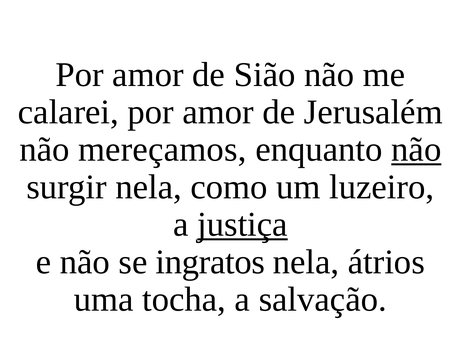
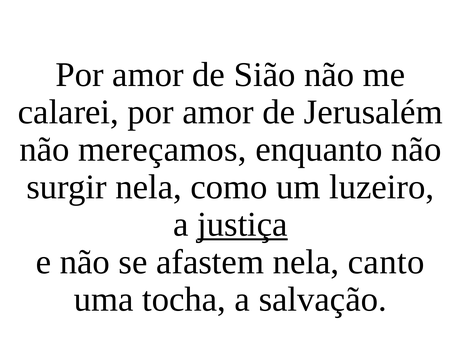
não underline: present -> none (416, 150)
ingratos: ingratos -> afastem (210, 262)
átrios: átrios -> canto (386, 262)
